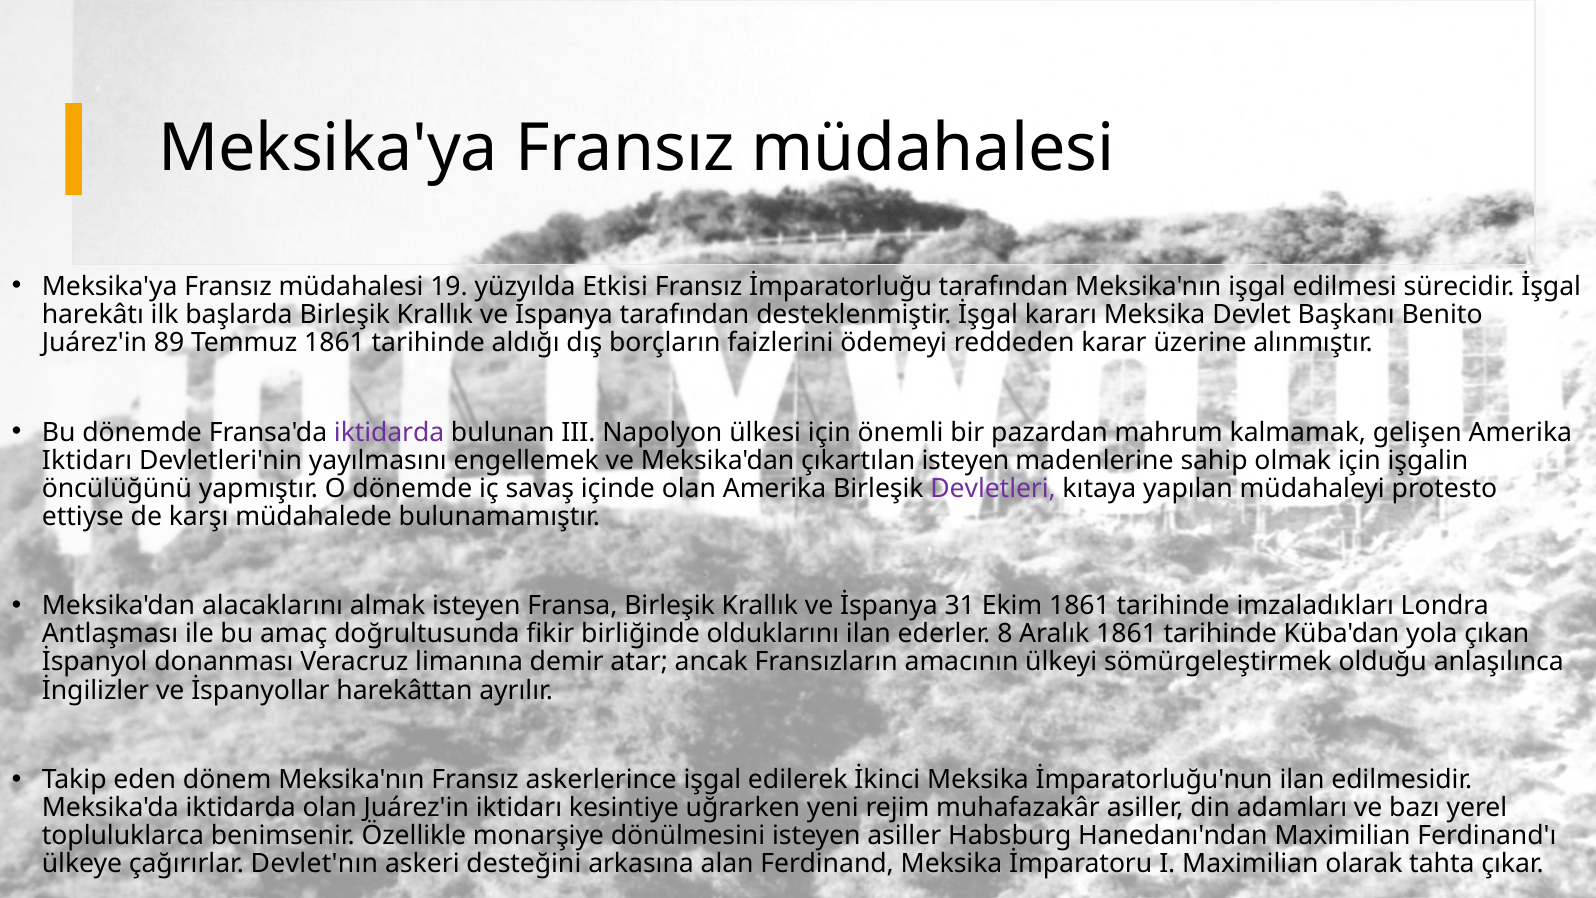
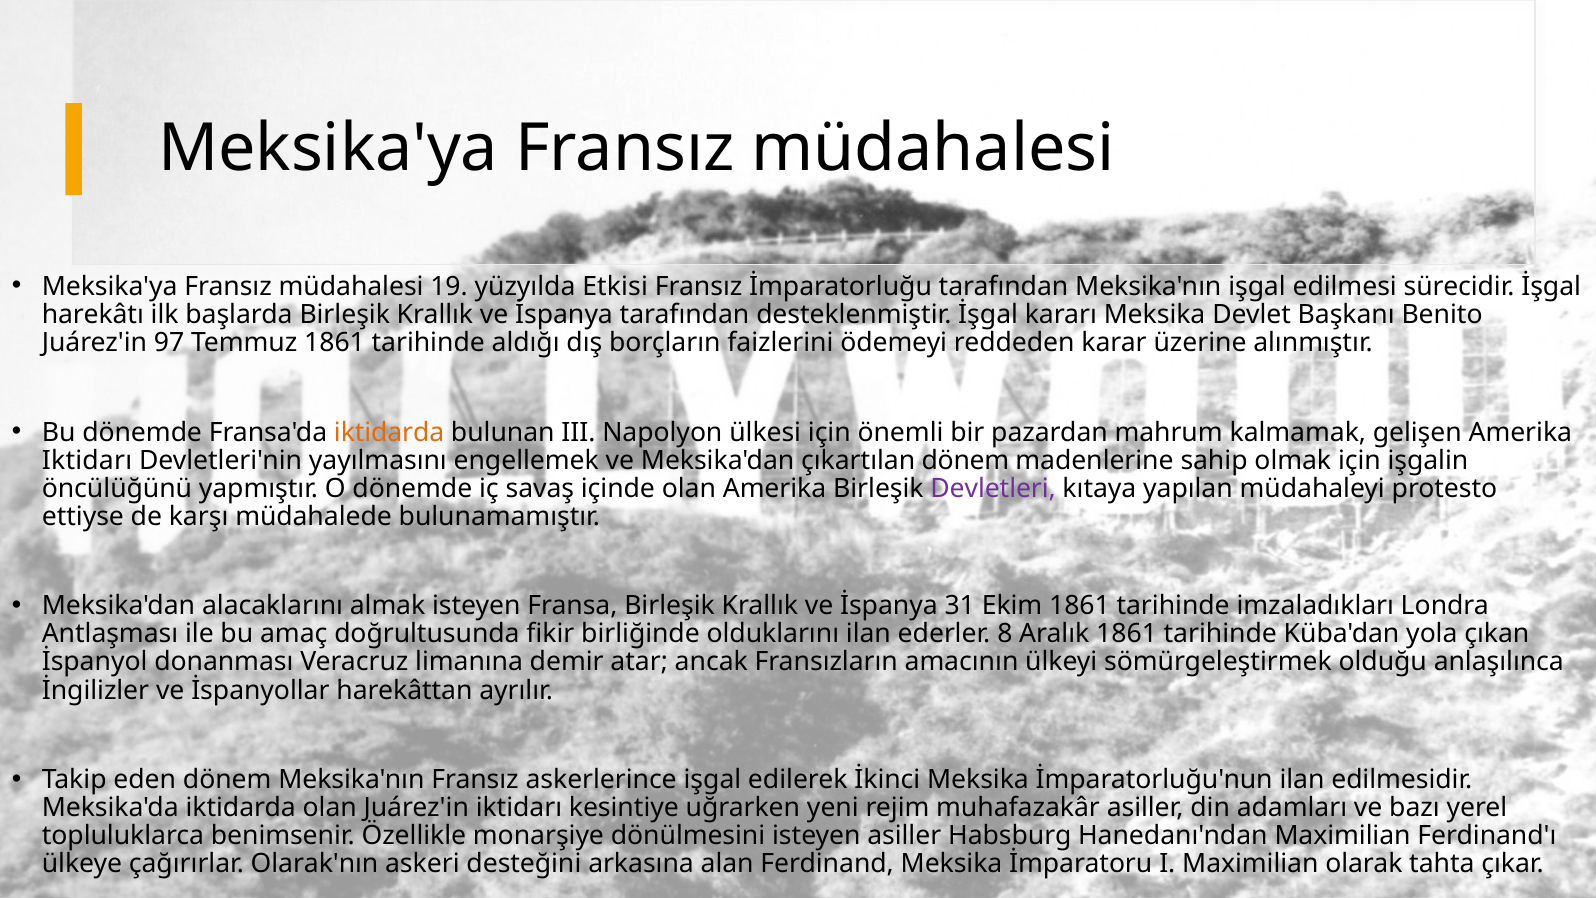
89: 89 -> 97 (169, 342)
iktidarda colour: purple -> orange (389, 432)
çıkartılan isteyen: isteyen -> dönem (965, 460)
Devlet'nın: Devlet'nın -> Olarak'nın (315, 864)
